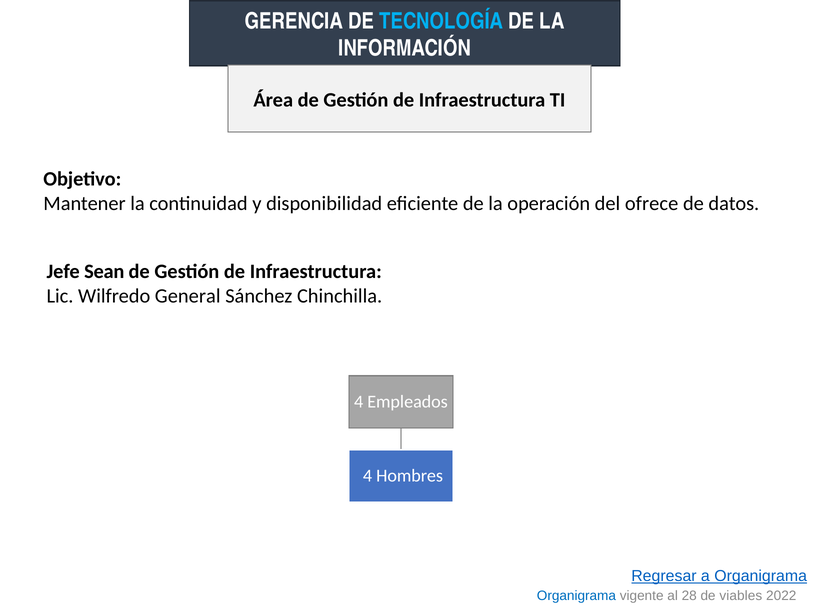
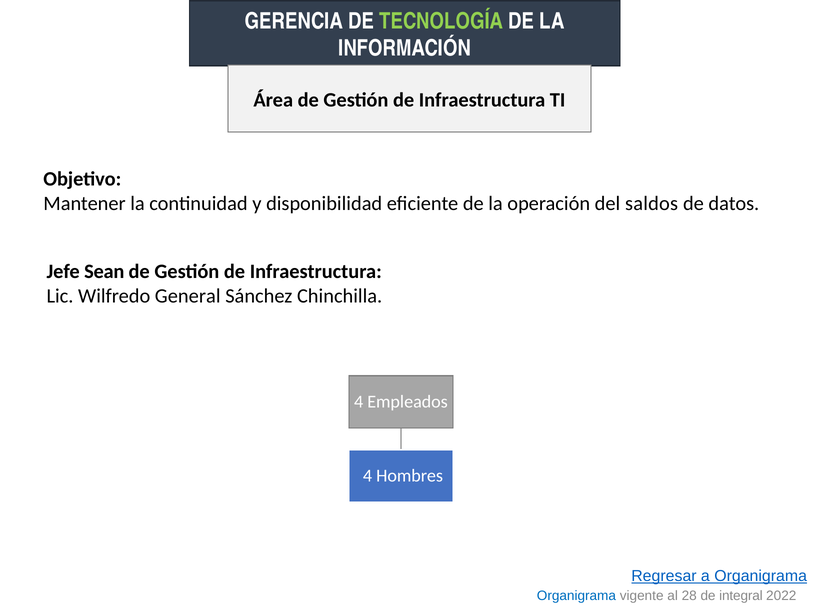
TECNOLOGÍA colour: light blue -> light green (441, 21)
ofrece: ofrece -> saldos (652, 204)
viables: viables -> integral (741, 596)
